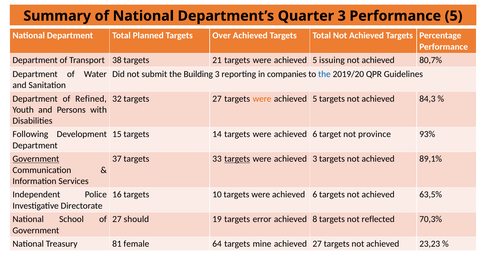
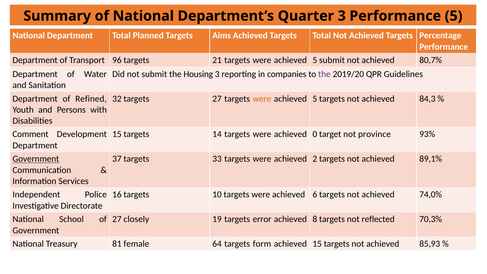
Over: Over -> Aims (222, 36)
38: 38 -> 96 (117, 60)
5 issuing: issuing -> submit (332, 60)
Building: Building -> Housing (198, 74)
the colour: blue -> purple (324, 74)
Following: Following -> Comment (30, 134)
6: 6 -> 0 (315, 134)
targets underline: present -> none (237, 159)
achieved 3: 3 -> 2 (315, 159)
63,5%: 63,5% -> 74,0% (431, 195)
should: should -> closely (136, 219)
mine: mine -> form (262, 244)
achieved 27: 27 -> 15 (317, 244)
23,23: 23,23 -> 85,93 (430, 244)
